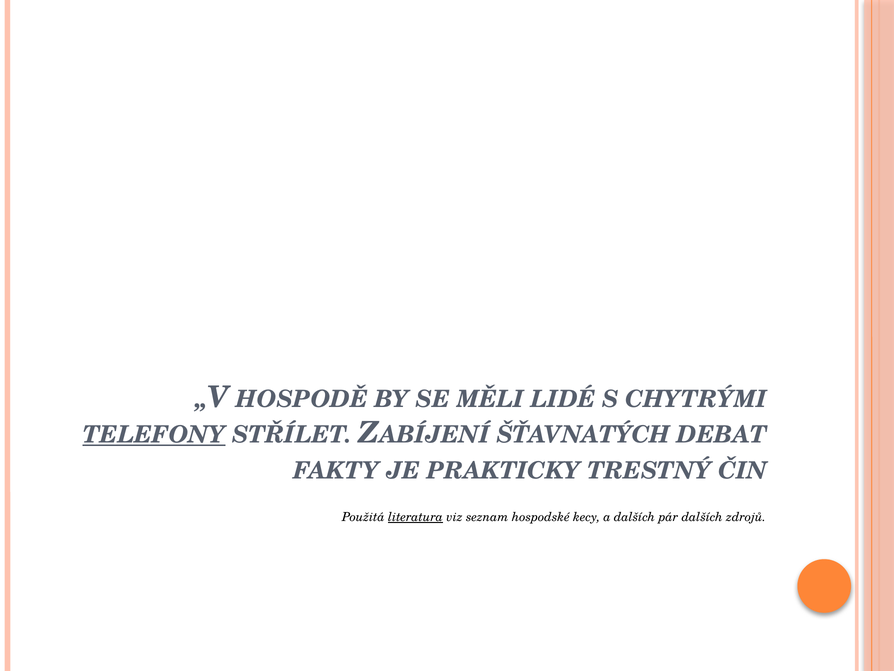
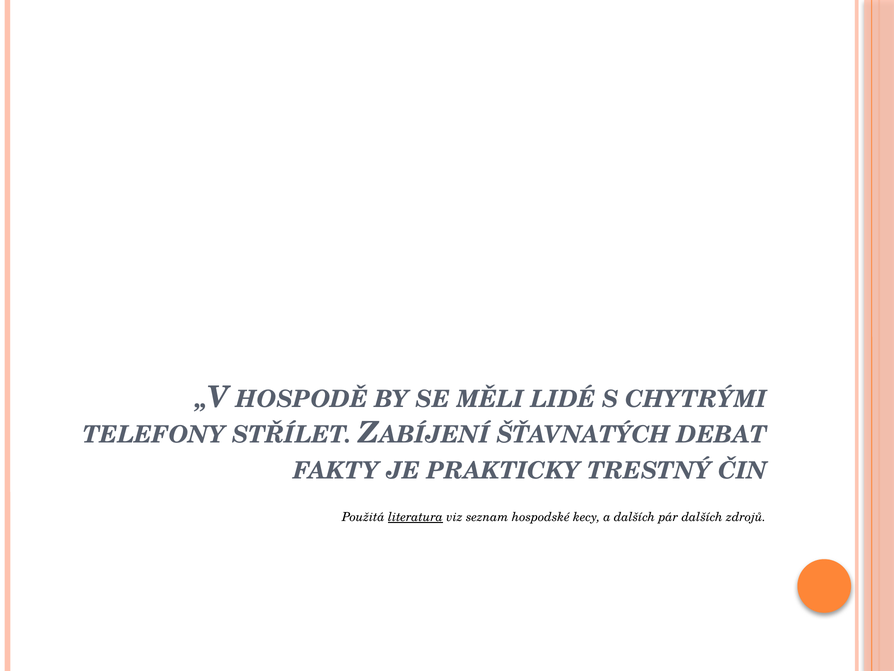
TELEFONY underline: present -> none (154, 435)
